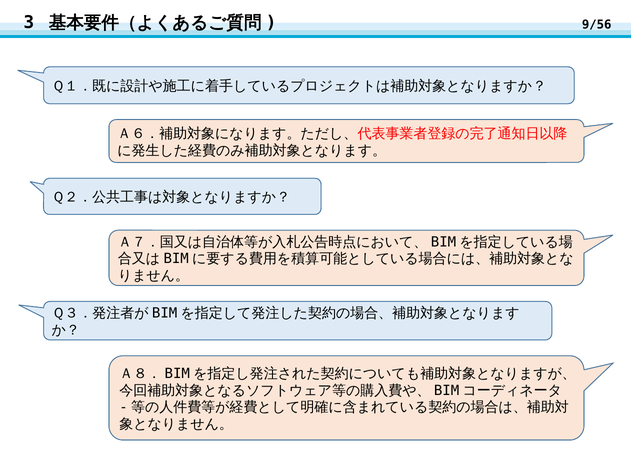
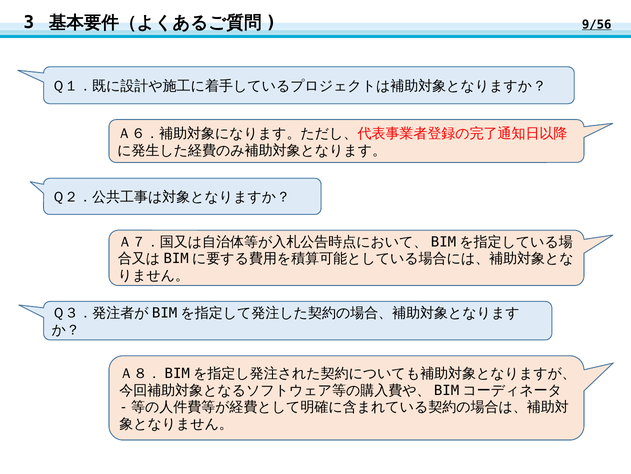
9/56 underline: none -> present (597, 25)
